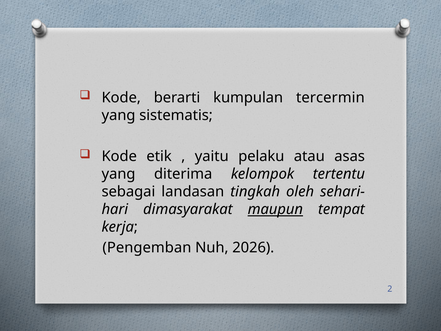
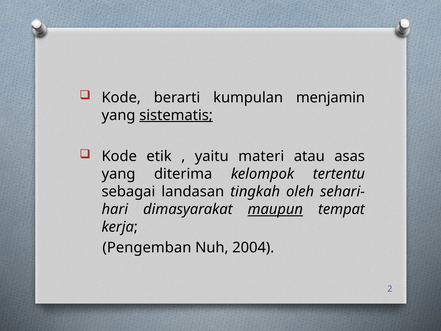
tercermin: tercermin -> menjamin (331, 98)
sistematis underline: none -> present (176, 115)
pelaku: pelaku -> materi (261, 156)
2026: 2026 -> 2004 (253, 247)
